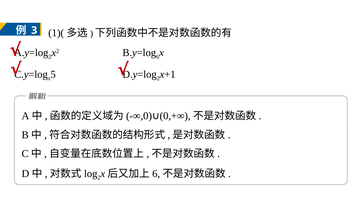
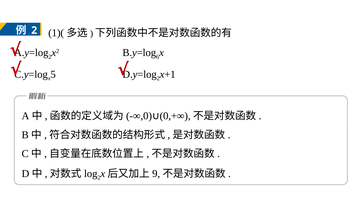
3: 3 -> 2 (34, 30)
6: 6 -> 9 (156, 174)
